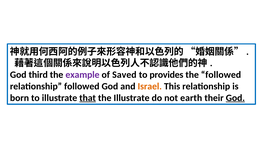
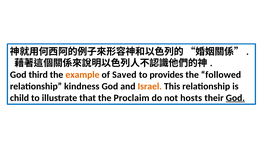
example colour: purple -> orange (82, 75)
relationship followed: followed -> kindness (82, 86)
born: born -> child (19, 98)
that underline: present -> none (88, 98)
the Illustrate: Illustrate -> Proclaim (132, 98)
earth: earth -> hosts (191, 98)
